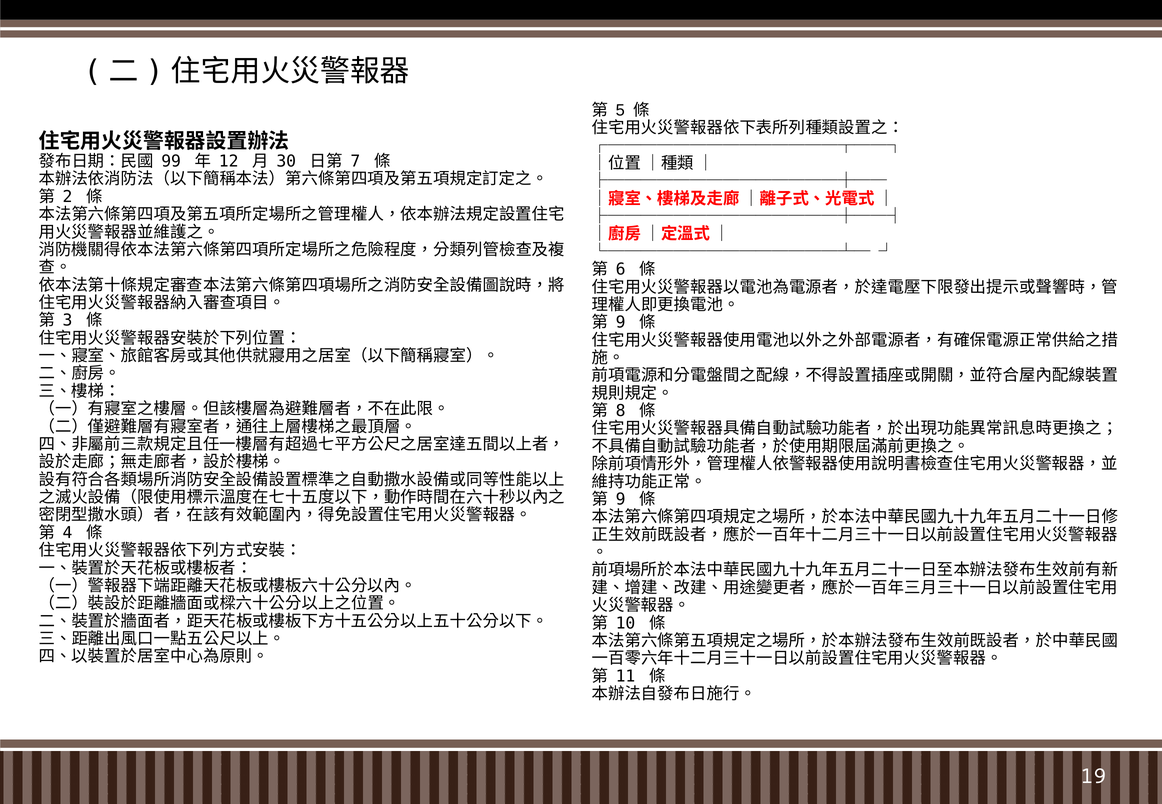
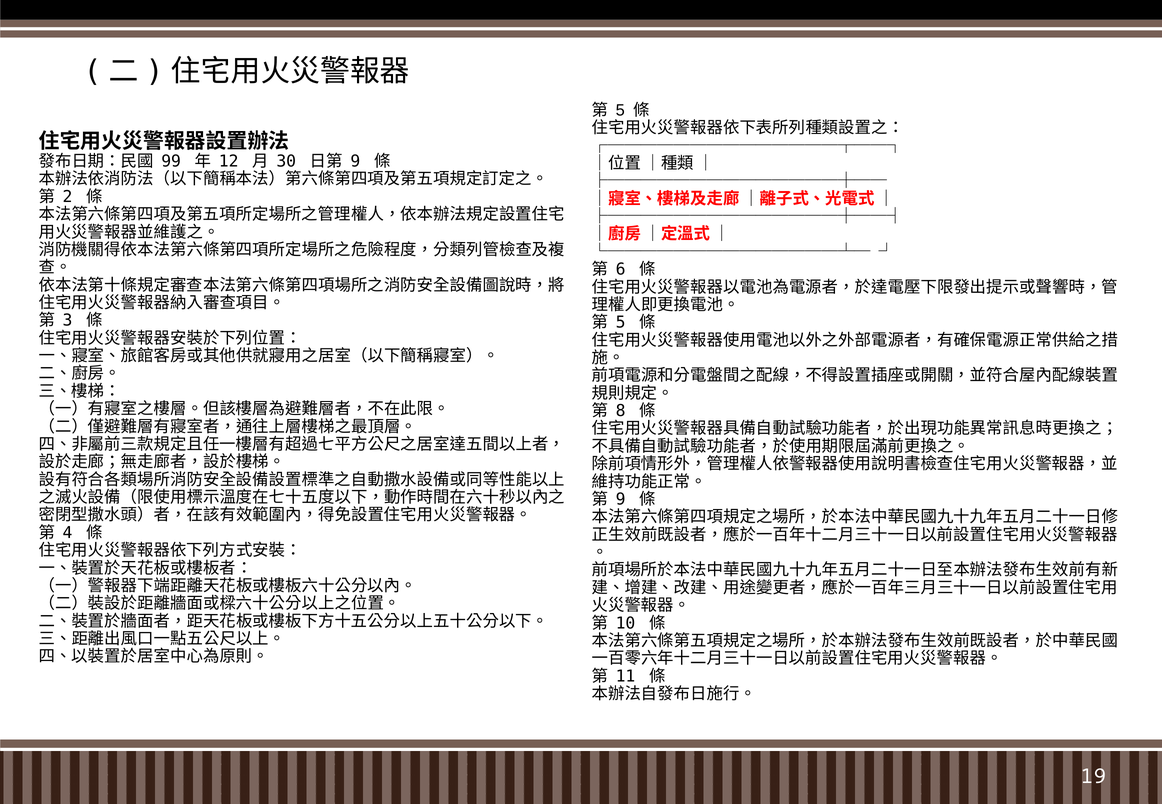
7: 7 -> 9 (355, 161)
9: 9 -> 5 (621, 323)
